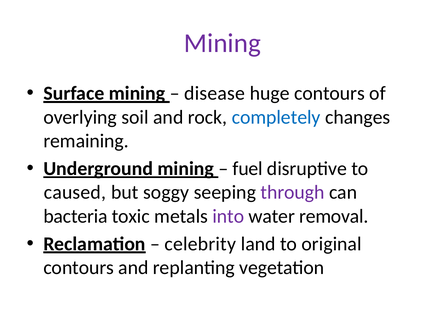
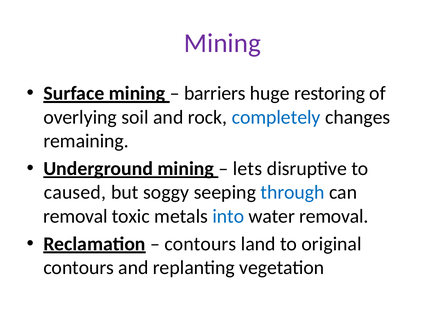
disease: disease -> barriers (215, 93)
huge contours: contours -> restoring (330, 93)
fuel: fuel -> lets (247, 169)
through colour: purple -> blue (293, 192)
bacteria: bacteria -> removal (75, 216)
into colour: purple -> blue (228, 216)
celebrity: celebrity -> contours (200, 244)
